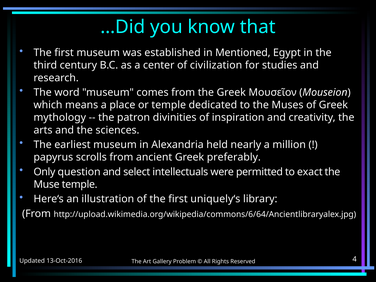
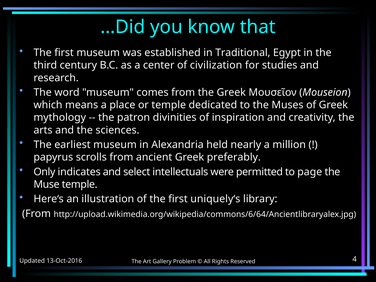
Mentioned: Mentioned -> Traditional (243, 53)
question: question -> indicates (79, 172)
exact: exact -> page (310, 172)
